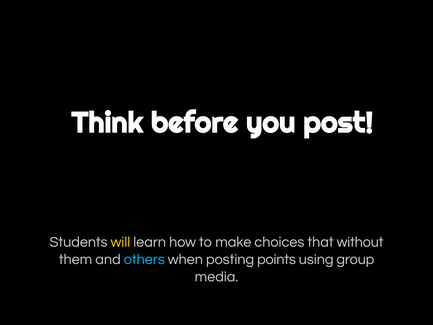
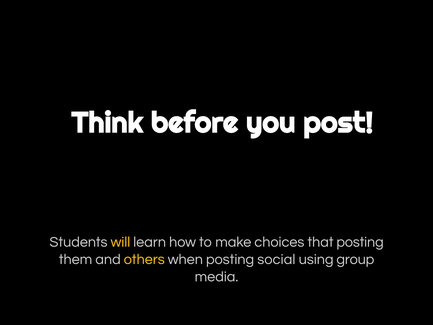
that without: without -> posting (360, 242)
others colour: light blue -> yellow (144, 259)
points: points -> social (276, 259)
